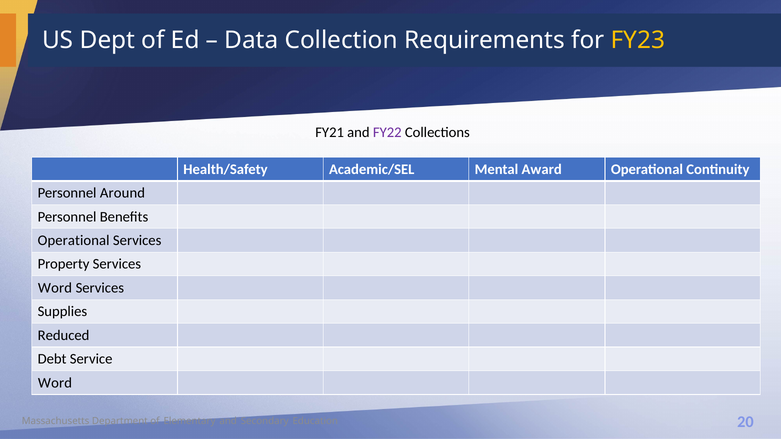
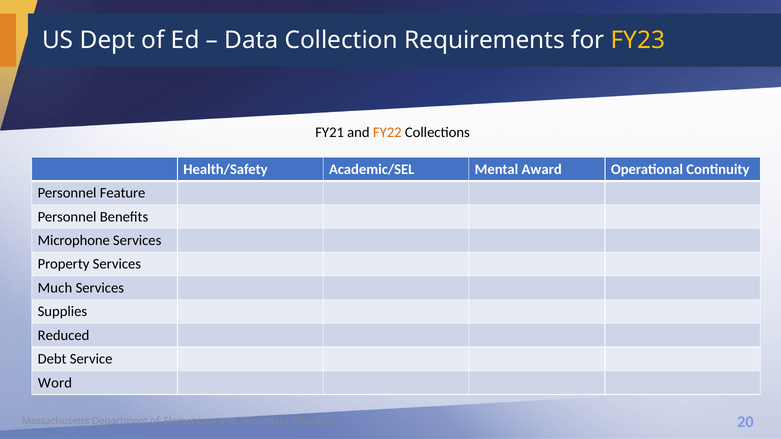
FY22 colour: purple -> orange (387, 133)
Around: Around -> Feature (123, 193)
Operational: Operational -> Microphone (74, 241)
Word: Word -> Much (55, 288)
